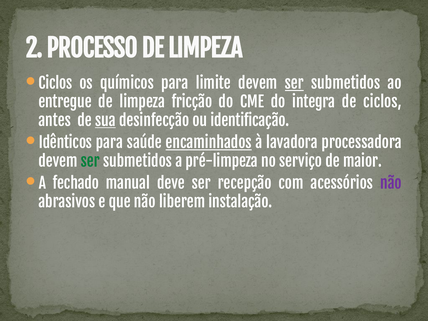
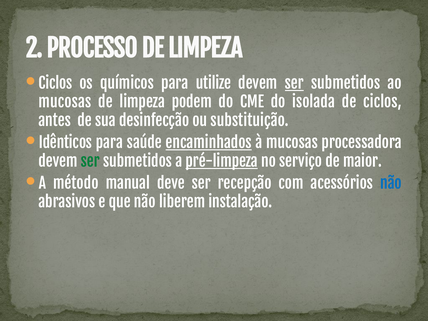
limite: limite -> utilize (213, 84)
entregue: entregue -> mucosas (65, 102)
fricção: fricção -> podem (192, 102)
integra: integra -> isolada (314, 102)
sua underline: present -> none (105, 121)
identificação: identificação -> substituição (250, 121)
à lavadora: lavadora -> mucosas (292, 143)
pré-limpeza underline: none -> present (222, 162)
fechado: fechado -> método (76, 184)
não colour: purple -> blue (391, 184)
